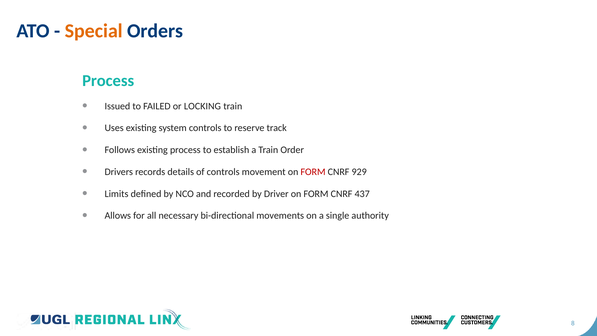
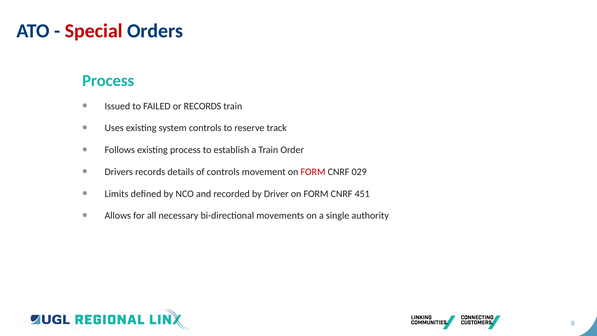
Special colour: orange -> red (94, 31)
or LOCKING: LOCKING -> RECORDS (203, 106)
929: 929 -> 029 (359, 172)
437: 437 -> 451 (362, 194)
